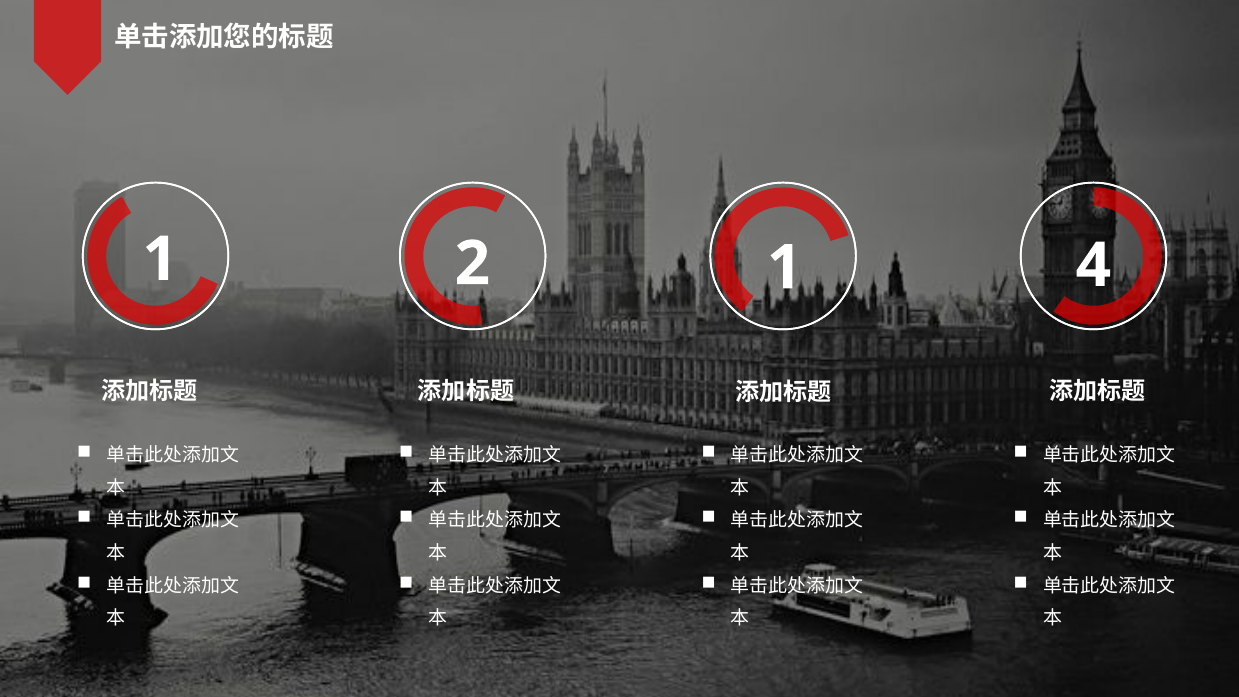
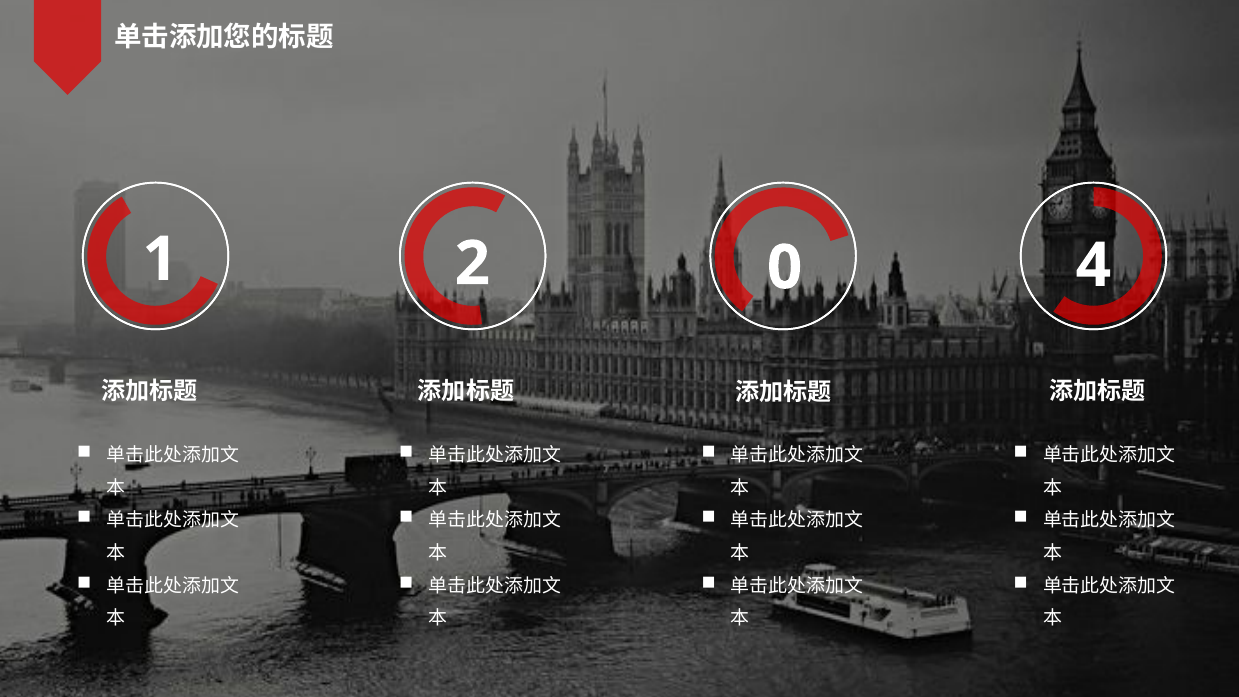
2 1: 1 -> 0 (785, 268)
